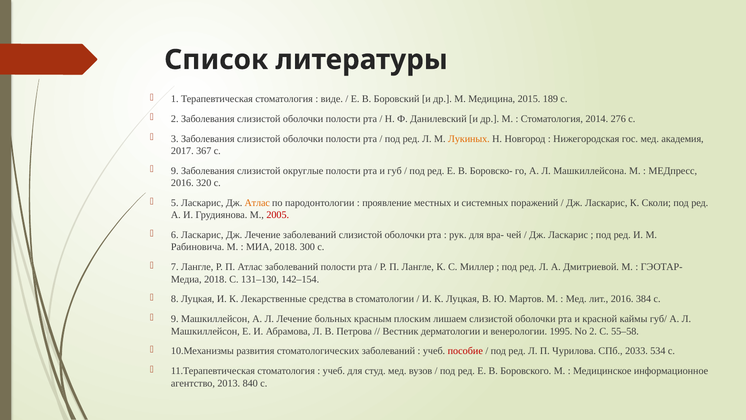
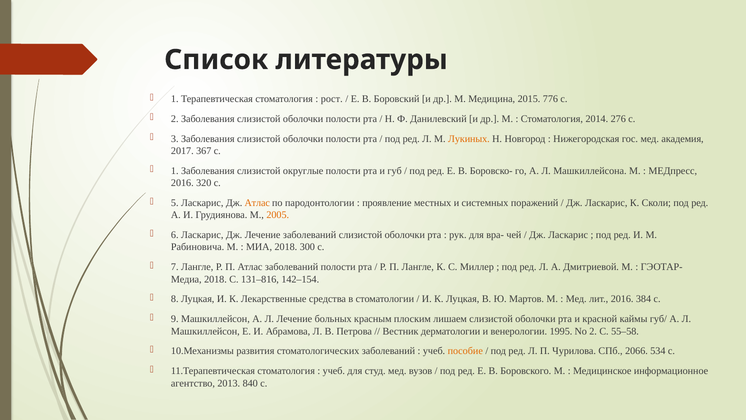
виде: виде -> рост (332, 99)
189: 189 -> 776 (550, 99)
9: 9 -> 1 (175, 171)
2005 colour: red -> orange (278, 215)
131–130: 131–130 -> 131–816 (260, 279)
пособие colour: red -> orange (465, 351)
2033: 2033 -> 2066 (636, 351)
